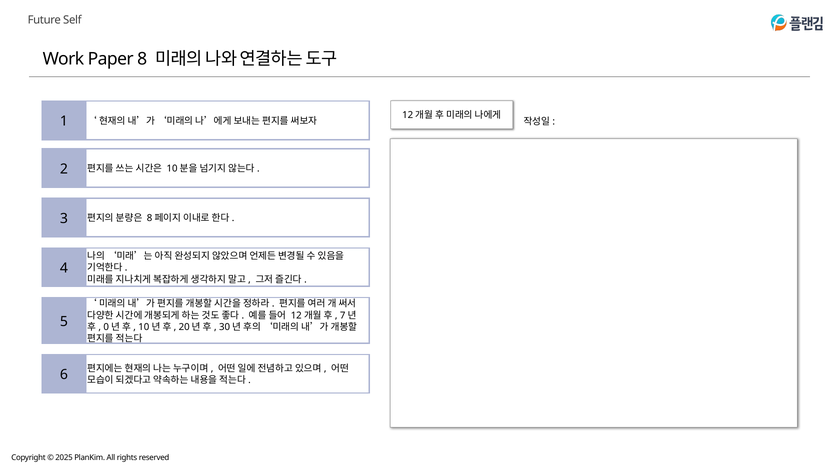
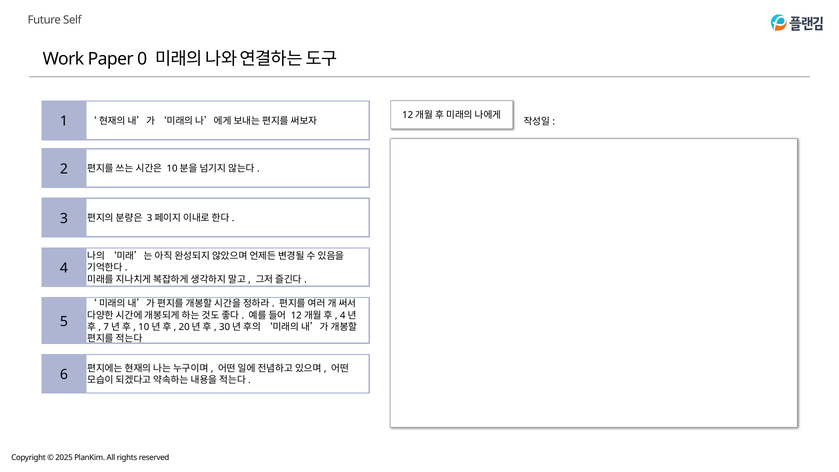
Paper 8: 8 -> 0 (142, 59)
8: 8 -> 3 (150, 218)
7: 7 -> 4 (343, 315)
0: 0 -> 7 (106, 327)
